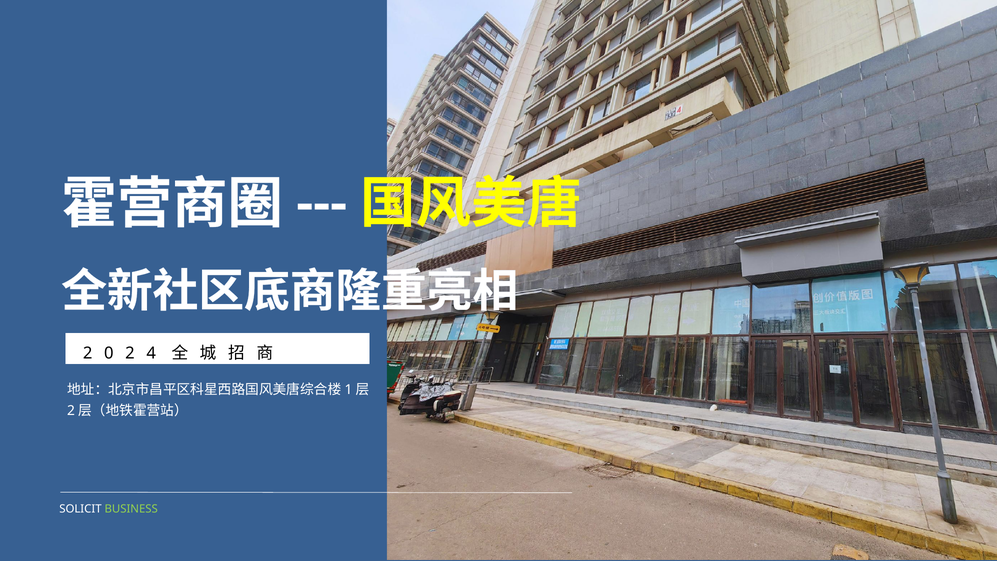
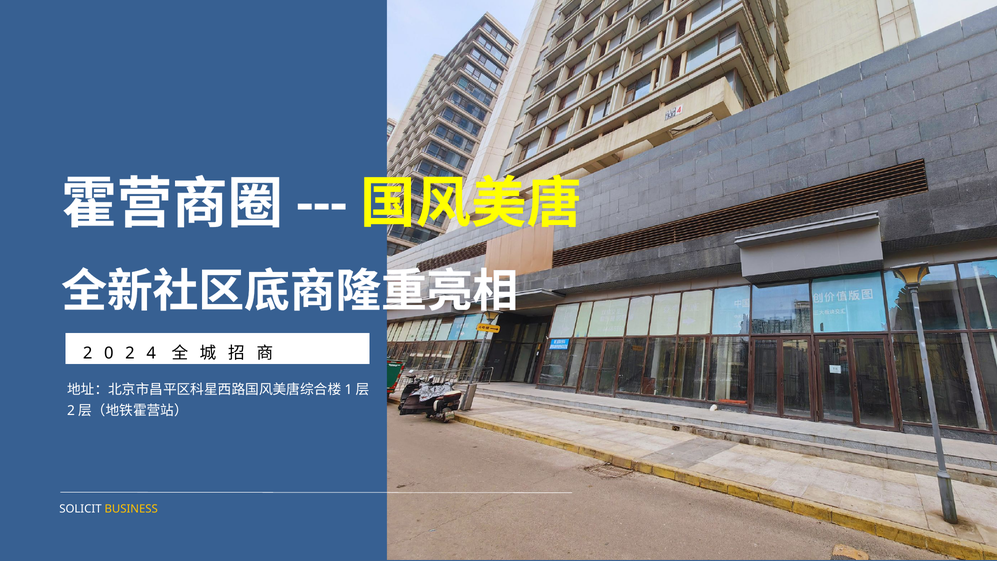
BUSINESS colour: light green -> yellow (131, 509)
